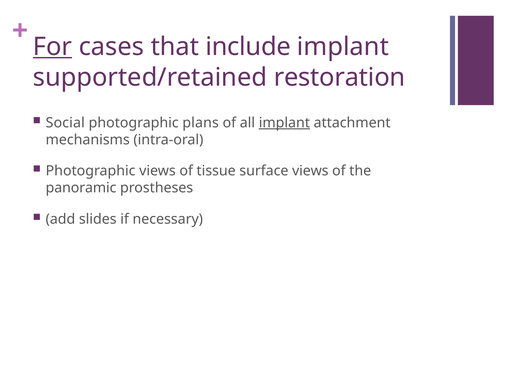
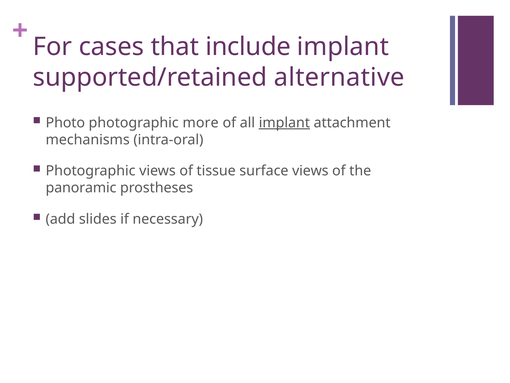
For underline: present -> none (52, 47)
restoration: restoration -> alternative (339, 77)
Social: Social -> Photo (65, 123)
plans: plans -> more (201, 123)
